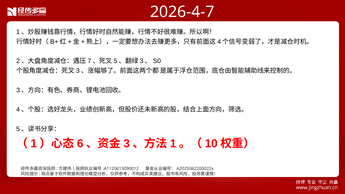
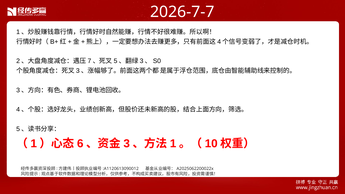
2026-4-7: 2026-4-7 -> 2026-7-7 (182, 12)
